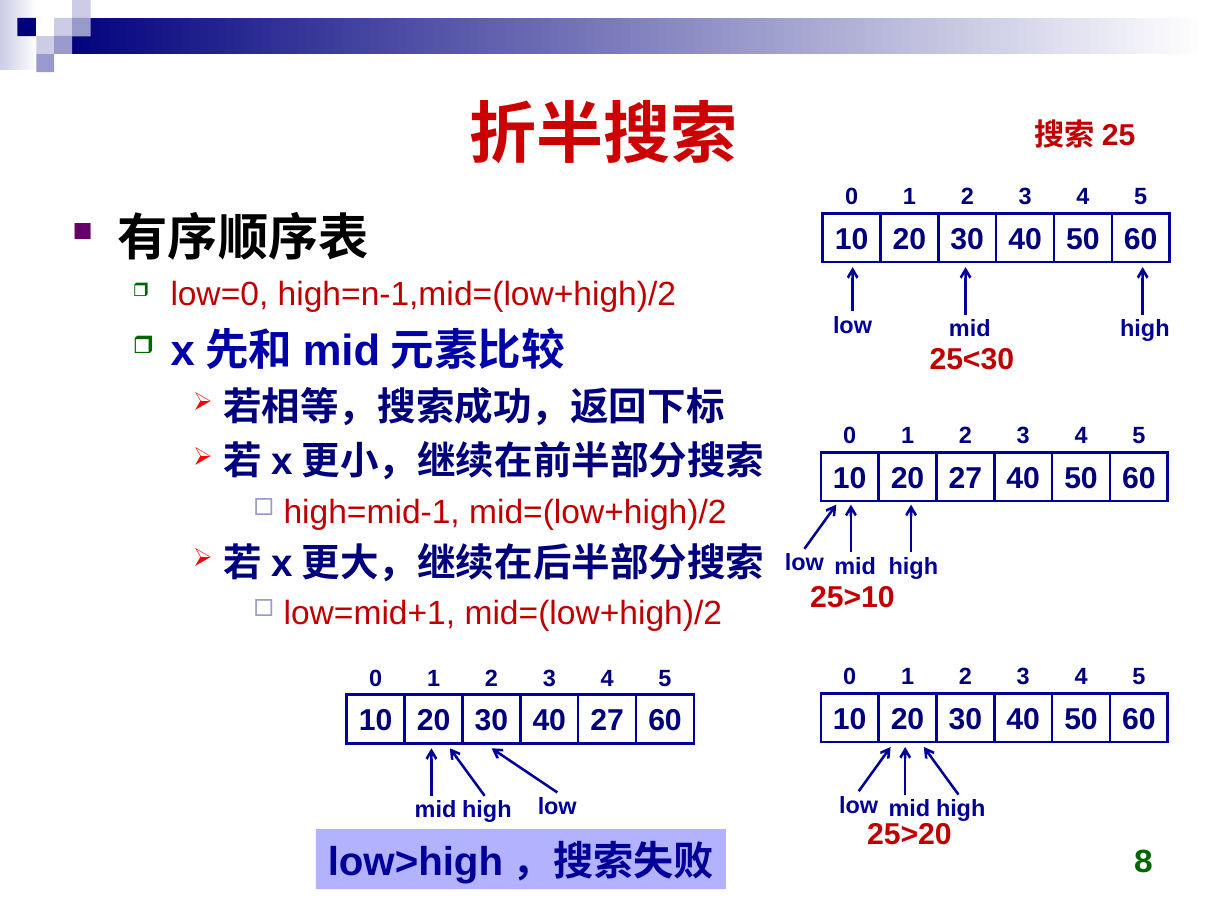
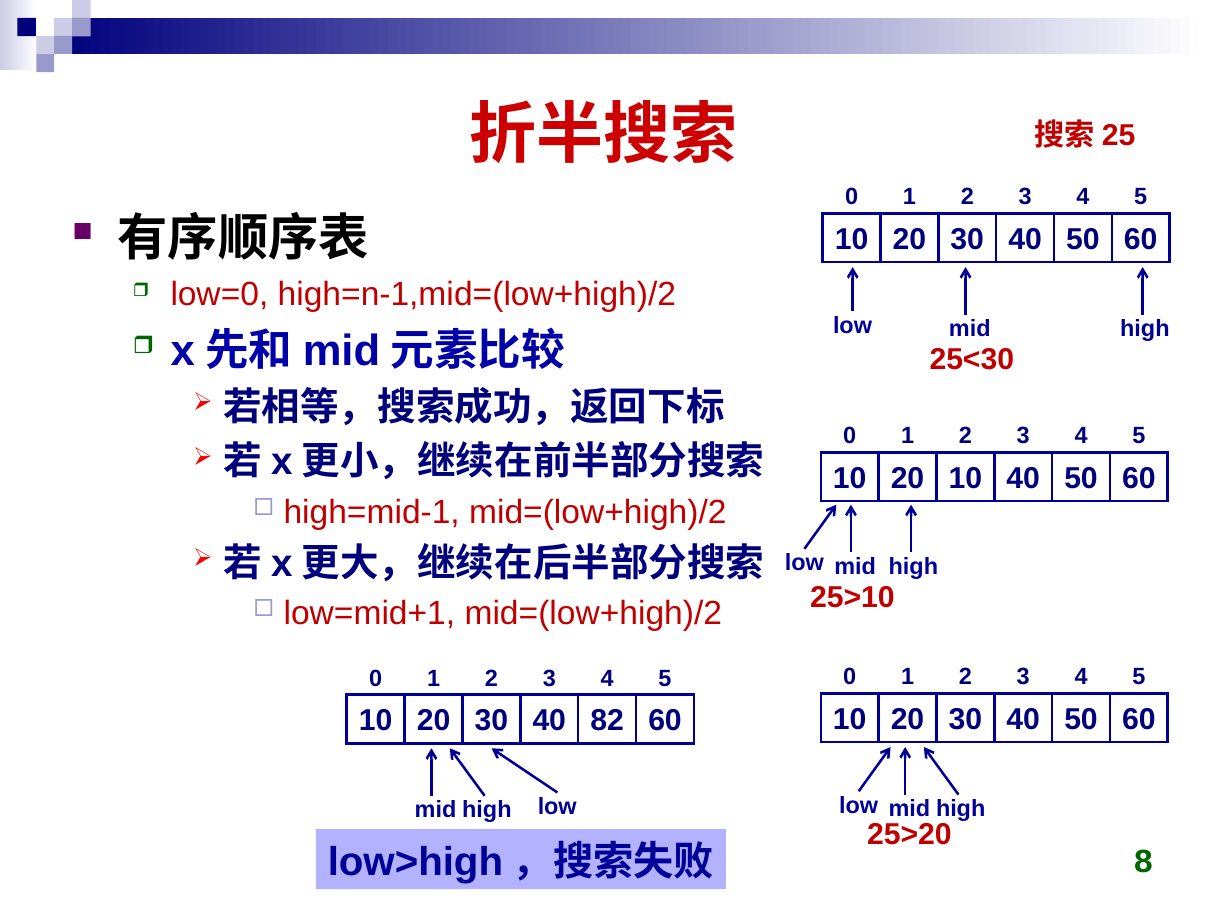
20 27: 27 -> 10 (965, 479)
40 27: 27 -> 82 (607, 721)
